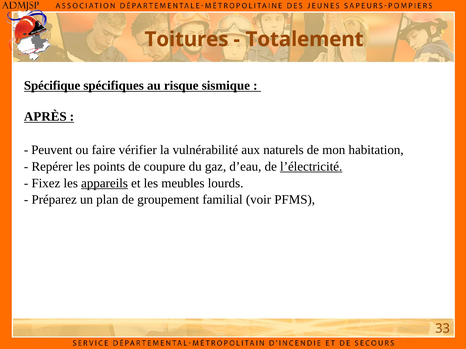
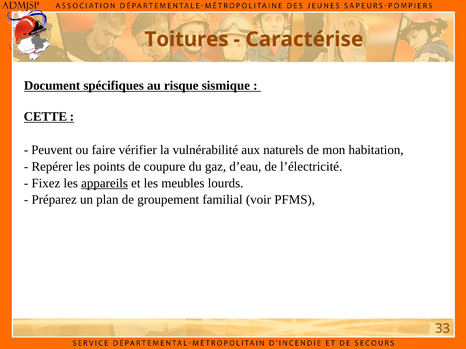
Totalement: Totalement -> Caractérise (304, 39)
Spécifique: Spécifique -> Document (52, 86)
APRÈS: APRÈS -> CETTE (45, 117)
l’électricité underline: present -> none (311, 167)
